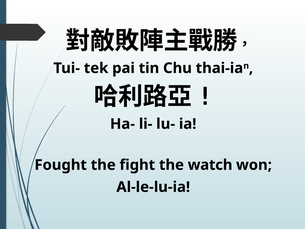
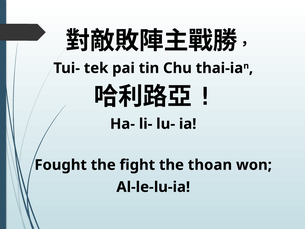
watch: watch -> thoan (210, 165)
